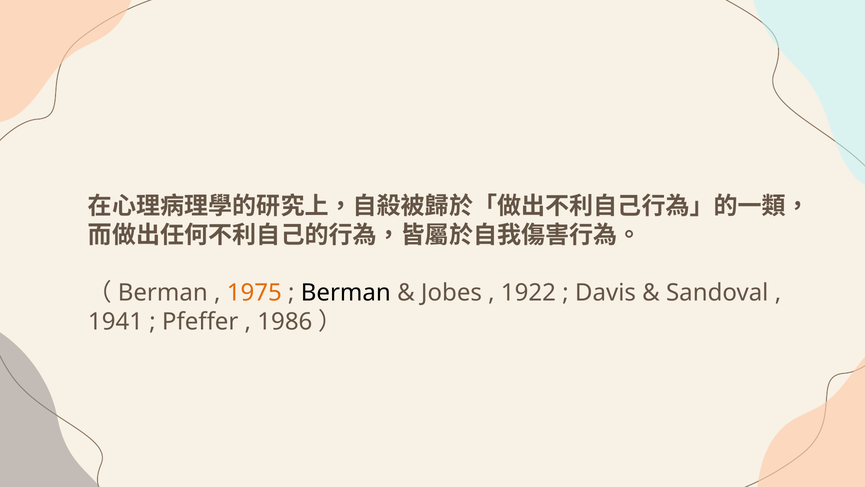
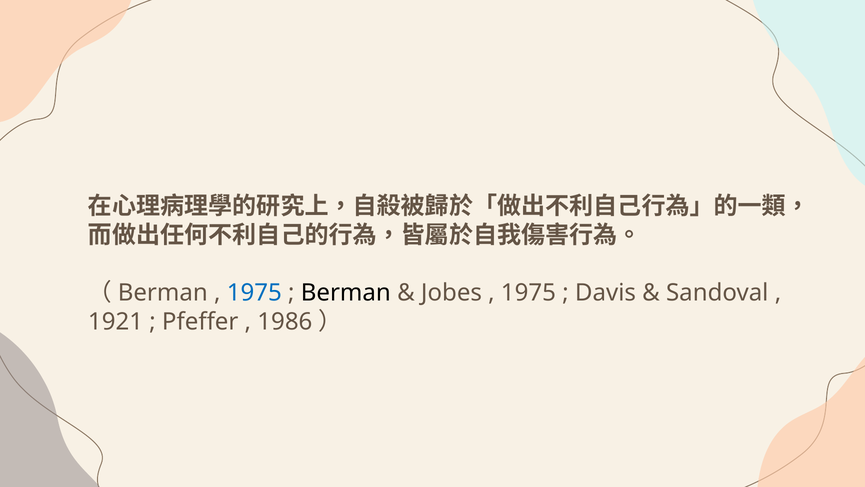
1975 colour: orange -> blue (254, 293)
1922: 1922 -> 1975 (528, 293)
1941: 1941 -> 1921 (116, 322)
